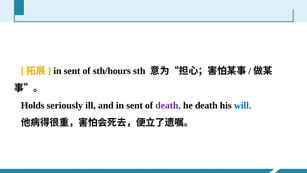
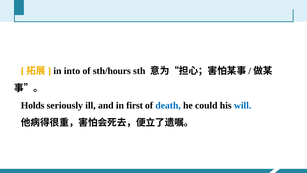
sent: sent -> into (72, 71)
and in sent: sent -> first (135, 105)
death colour: purple -> blue (168, 105)
he death: death -> could (206, 105)
